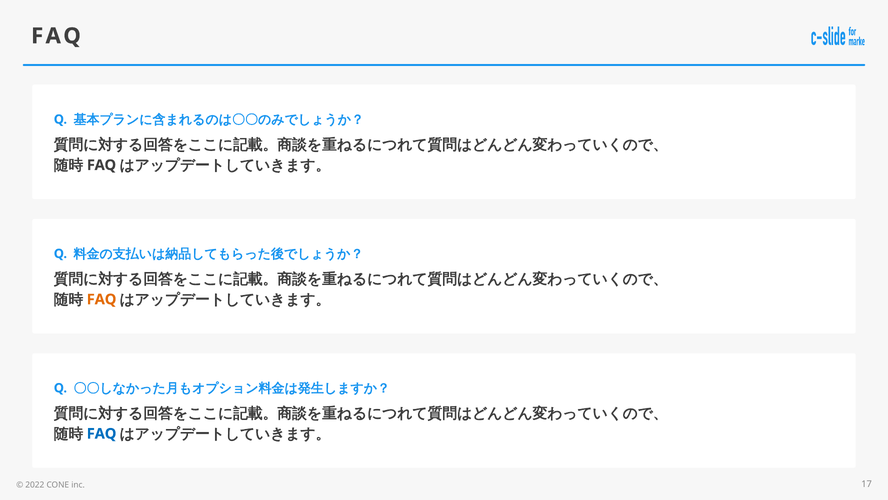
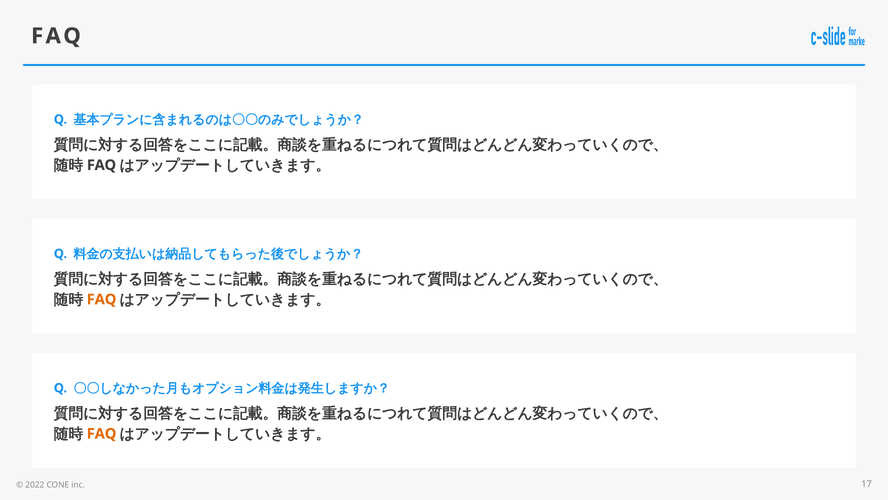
FAQ colour: blue -> orange (102, 433)
